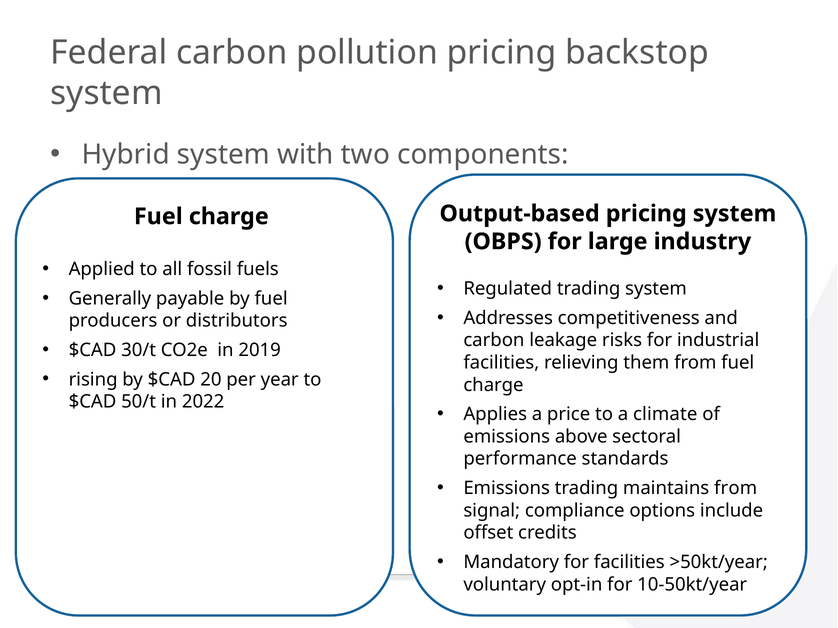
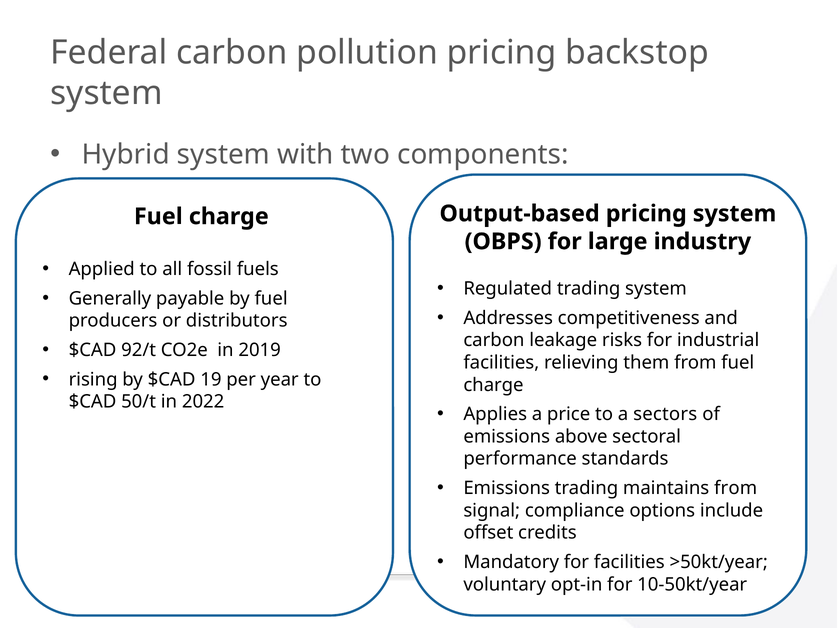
30/t: 30/t -> 92/t (139, 350)
20: 20 -> 19 (211, 380)
climate: climate -> sectors (665, 415)
